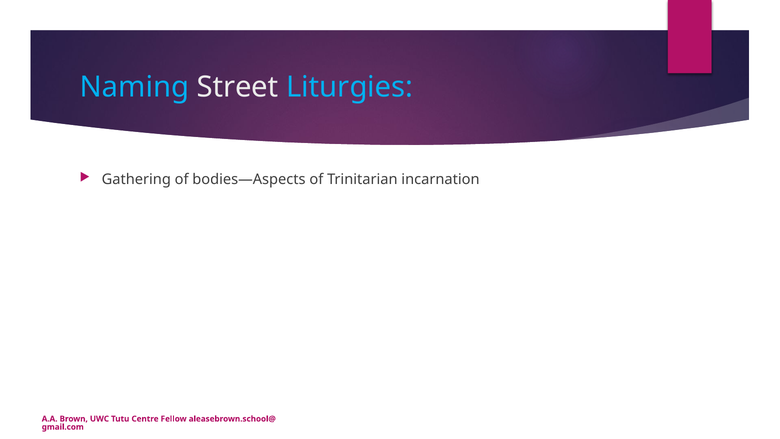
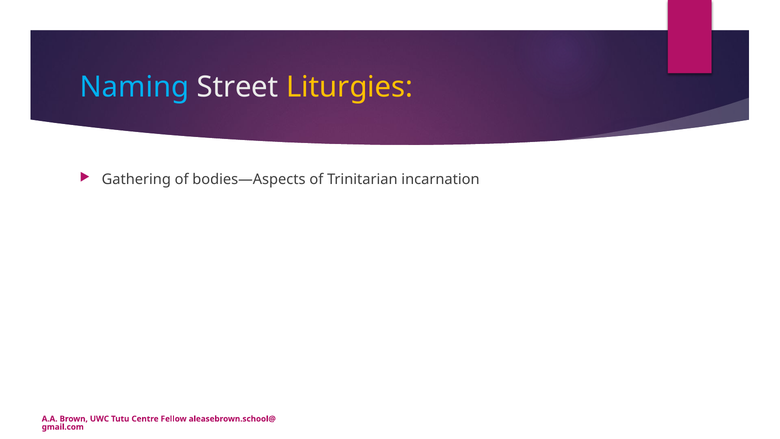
Liturgies colour: light blue -> yellow (350, 87)
